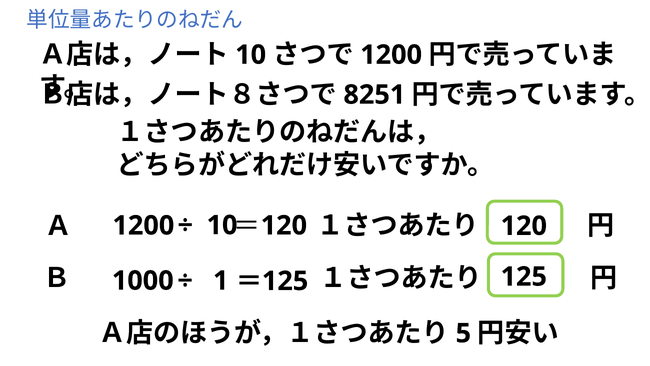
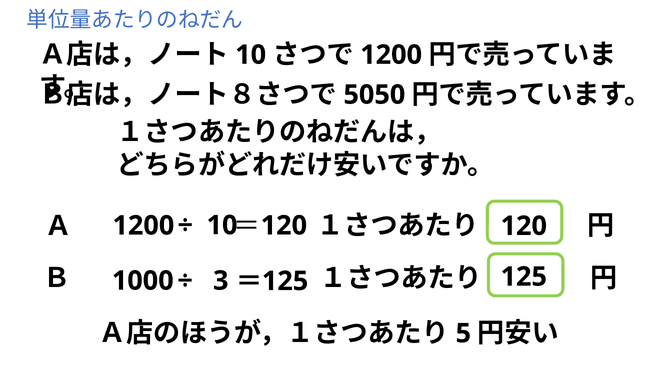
8251: 8251 -> 5050 (374, 95)
1: 1 -> 3 (221, 280)
